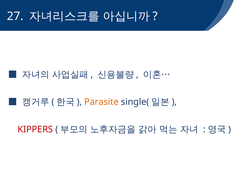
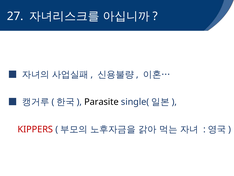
Parasite colour: orange -> black (101, 102)
